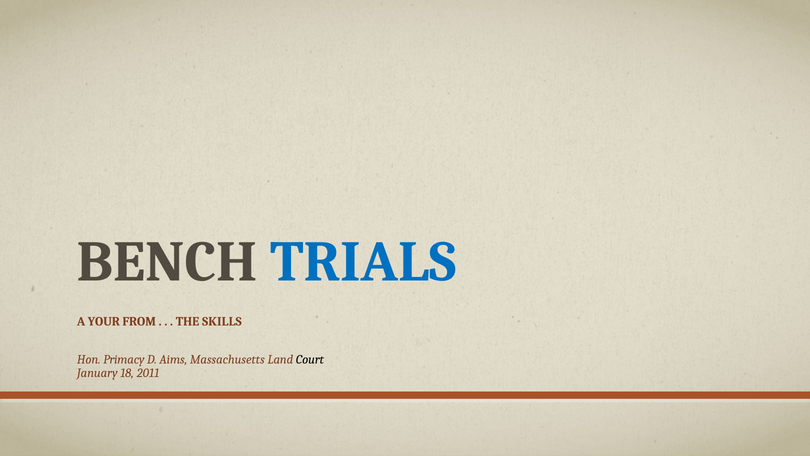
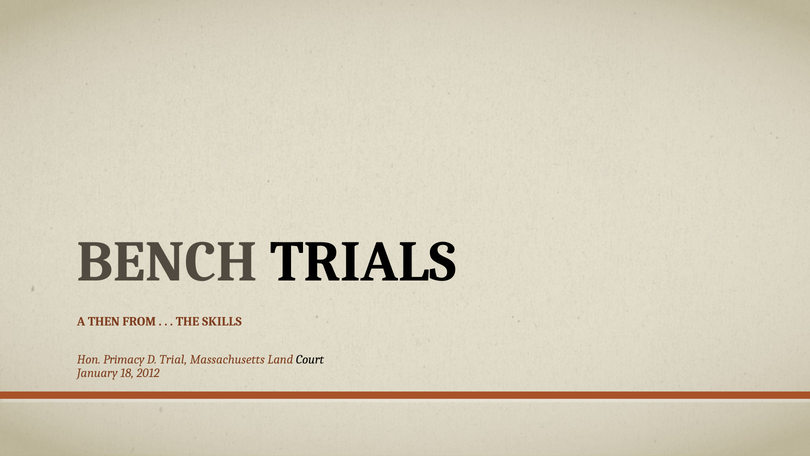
TRIALS colour: blue -> black (363, 262)
YOUR: YOUR -> THEN (104, 321)
Aims: Aims -> Trial (173, 359)
2011: 2011 -> 2012 (148, 373)
